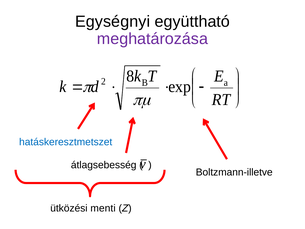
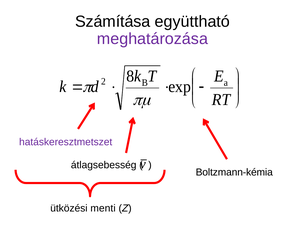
Egységnyi: Egységnyi -> Számítása (113, 21)
hatáskeresztmetszet colour: blue -> purple (66, 142)
Boltzmann-illetve: Boltzmann-illetve -> Boltzmann-kémia (234, 172)
